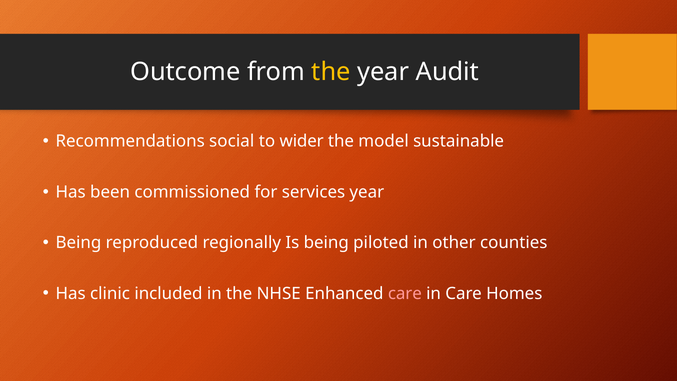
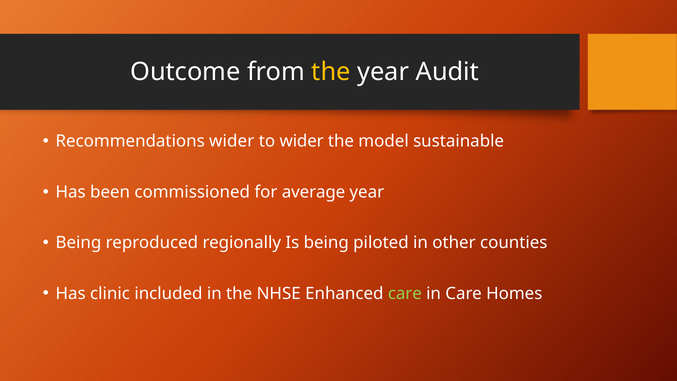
Recommendations social: social -> wider (232, 141)
services: services -> average (314, 192)
care colour: pink -> light green (405, 293)
